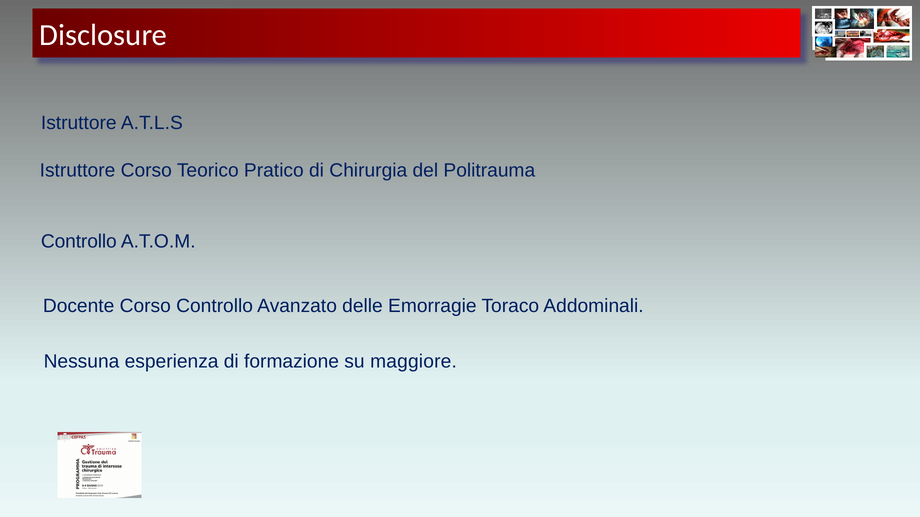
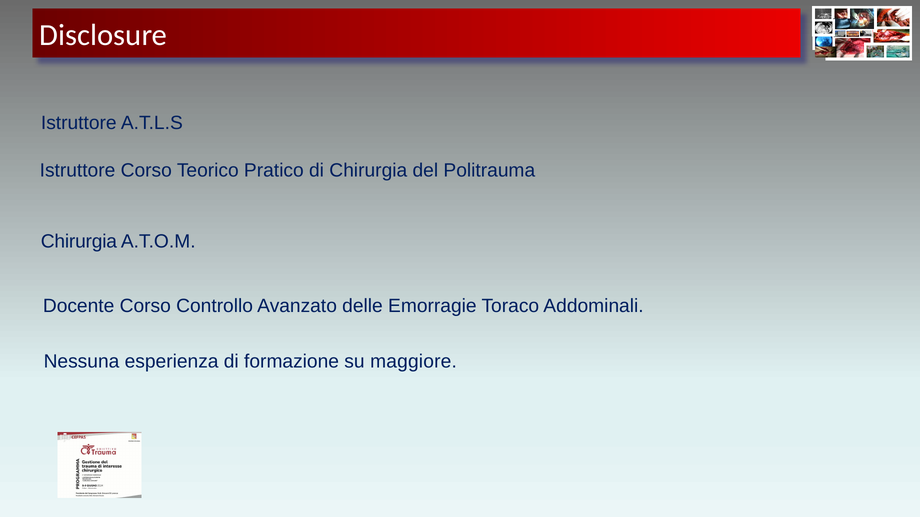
Controllo: Controllo -> Chirurgia (79, 241)
